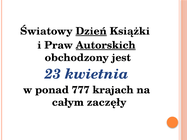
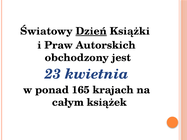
Autorskich underline: present -> none (106, 45)
777: 777 -> 165 (81, 90)
zaczęły: zaczęły -> książek (107, 103)
